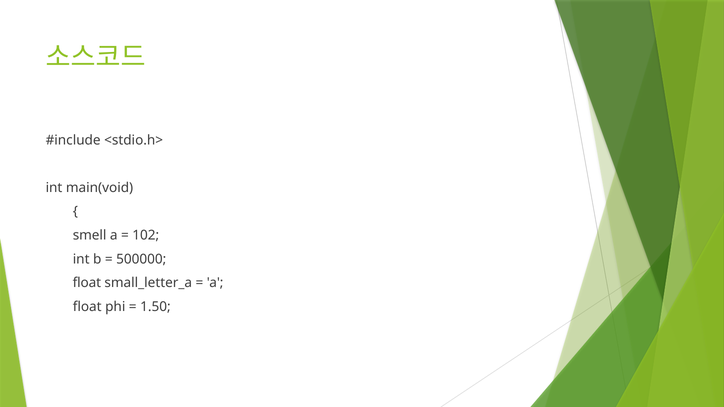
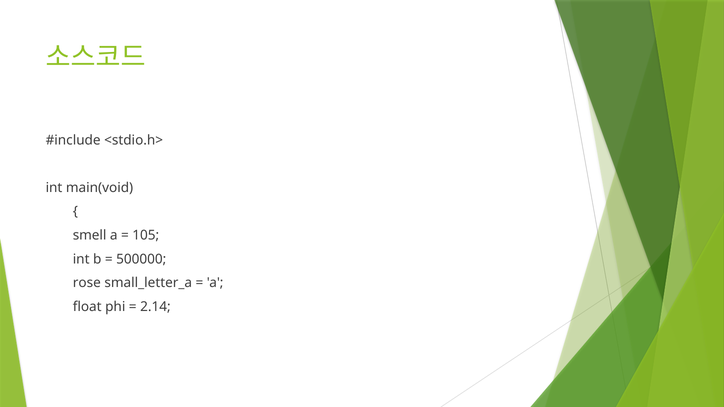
102: 102 -> 105 (146, 235)
float: float -> rose (87, 283)
1.50: 1.50 -> 2.14 (155, 307)
